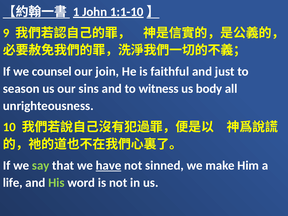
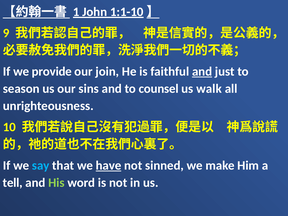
counsel: counsel -> provide (52, 71)
and underline: none -> present (202, 71)
witness: witness -> counsel (159, 89)
body: body -> walk (209, 89)
say colour: light green -> light blue (41, 165)
life: life -> tell (13, 183)
